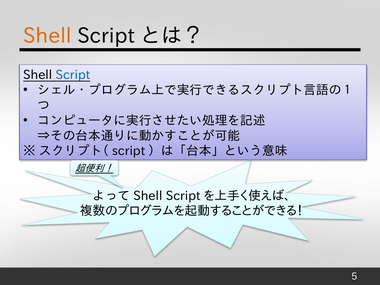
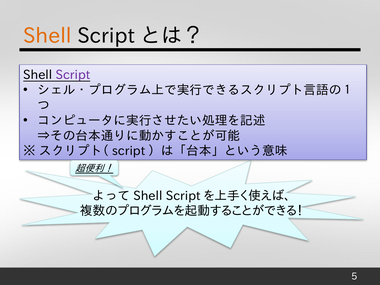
Script colour: blue -> purple (73, 75)
